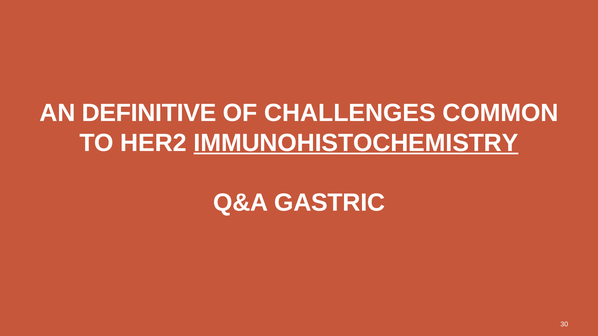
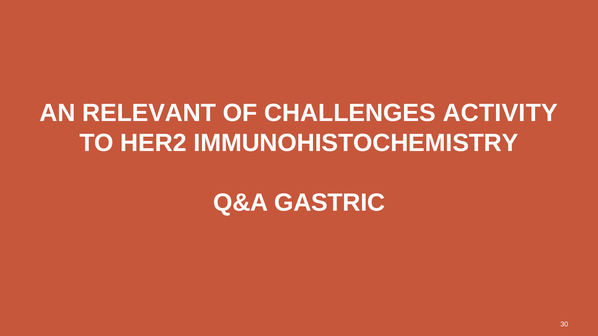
DEFINITIVE: DEFINITIVE -> RELEVANT (149, 113)
COMMON: COMMON -> ACTIVITY (500, 113)
IMMUNOHISTOCHEMISTRY underline: present -> none (356, 143)
